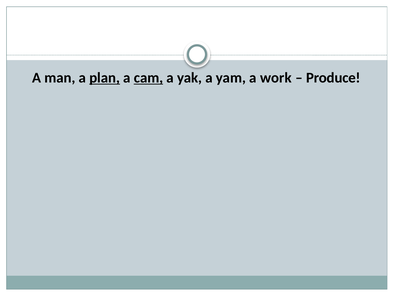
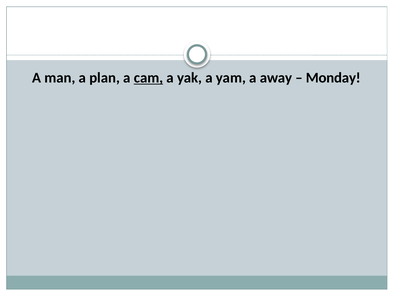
plan underline: present -> none (105, 78)
work: work -> away (276, 78)
Produce: Produce -> Monday (333, 78)
